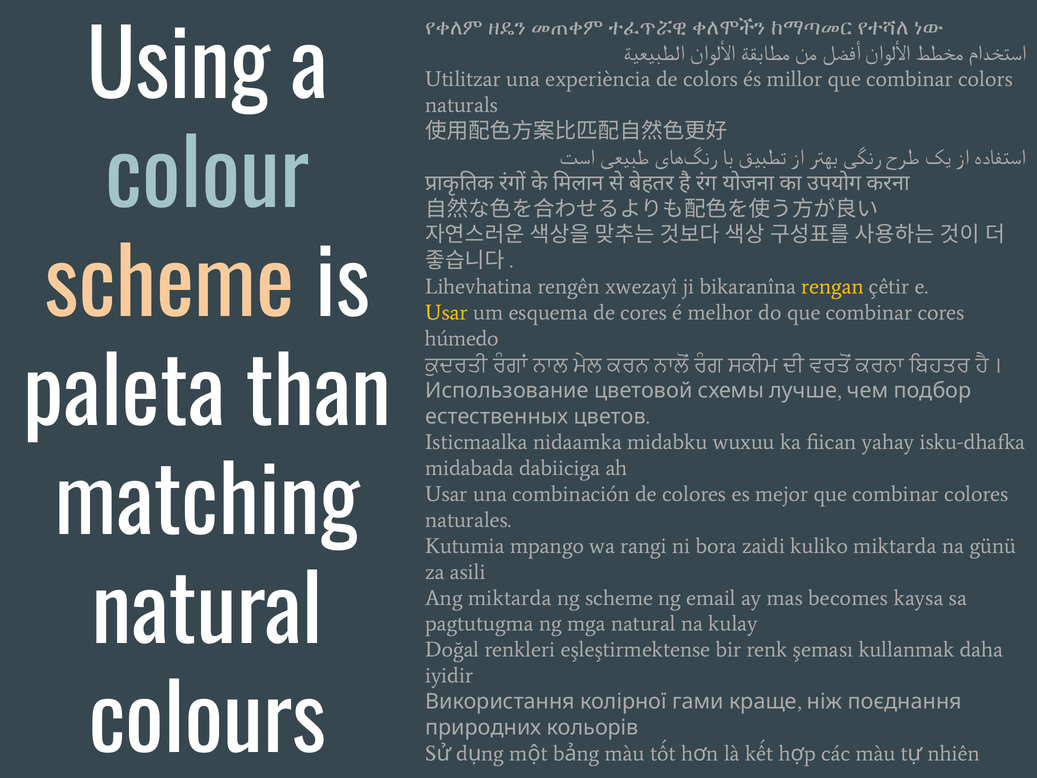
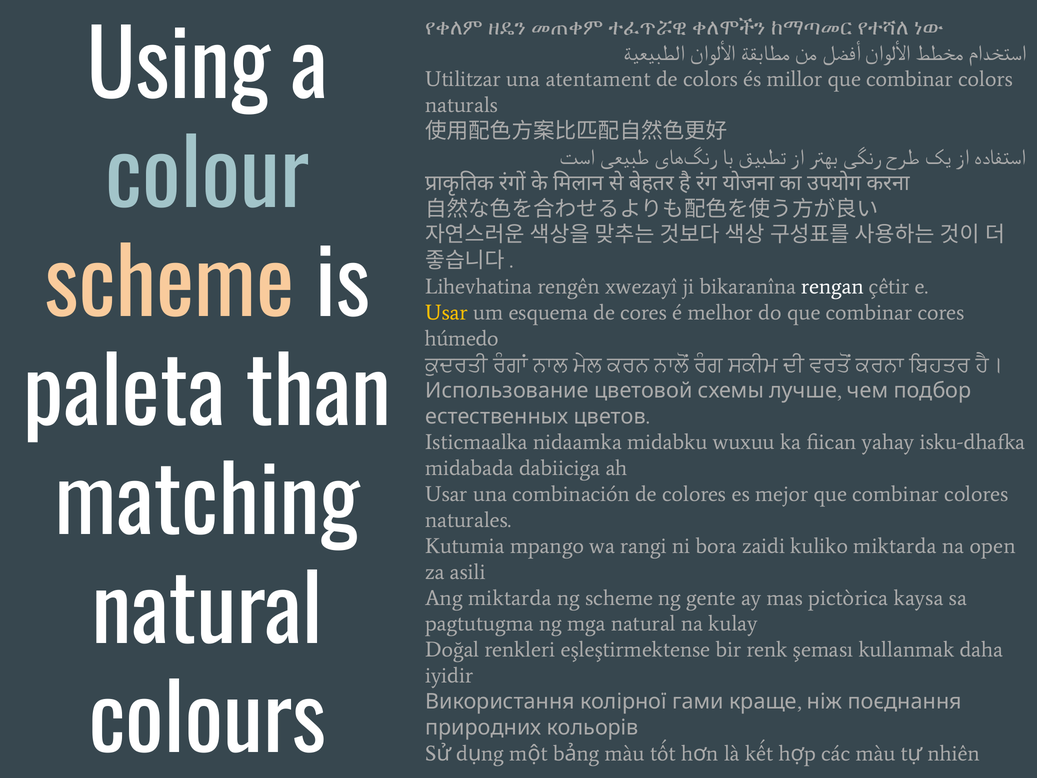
experiència: experiència -> atentament (598, 79)
rengan colour: yellow -> white (833, 287)
günü: günü -> open (993, 546)
email: email -> gente (711, 598)
becomes: becomes -> pictòrica (848, 598)
